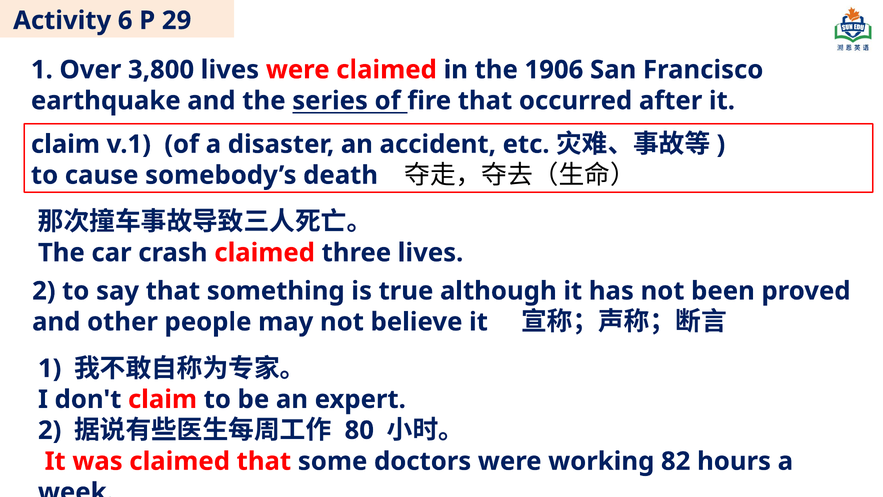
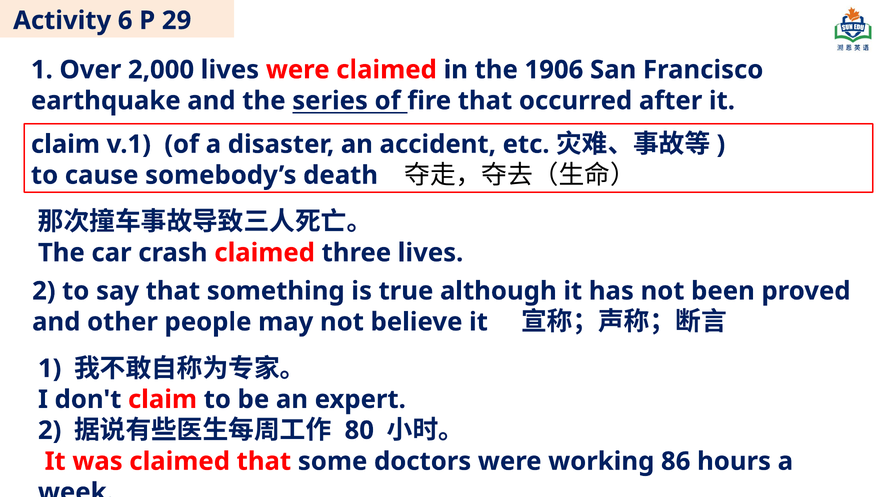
3,800: 3,800 -> 2,000 (161, 70)
82: 82 -> 86 (676, 461)
